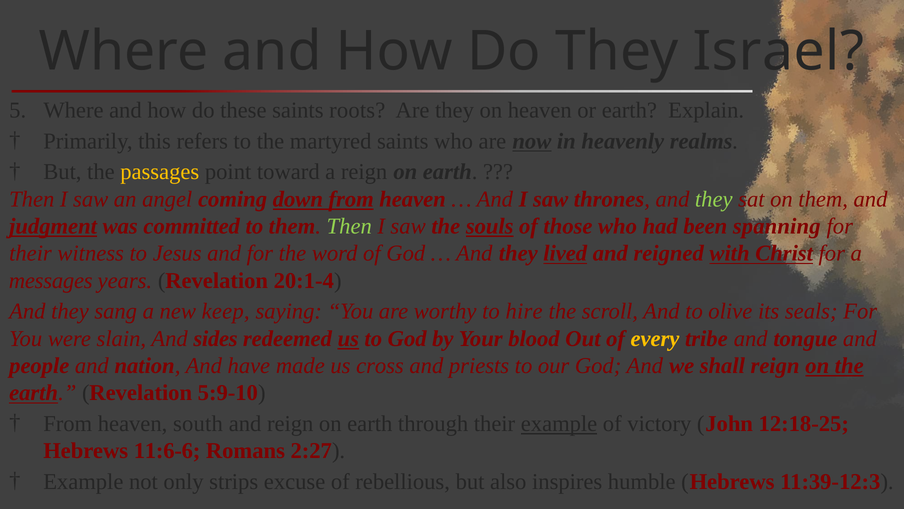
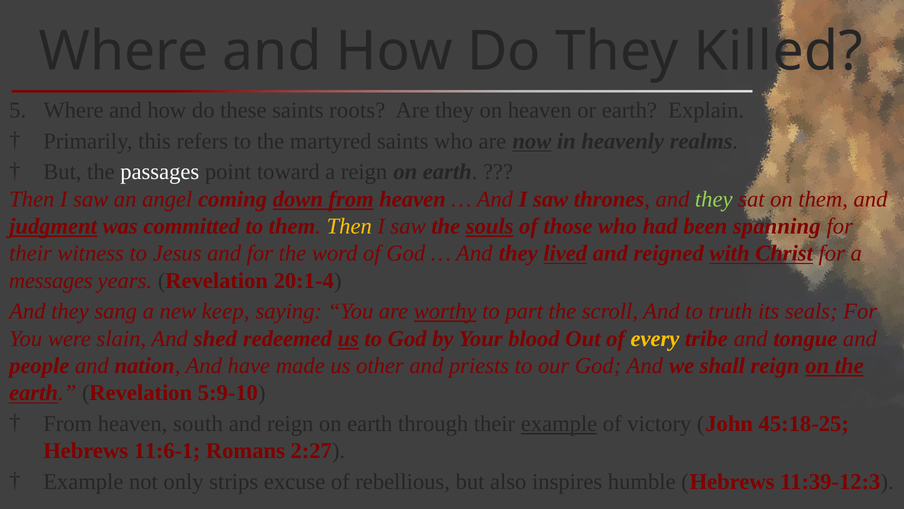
Israel: Israel -> Killed (778, 51)
passages colour: yellow -> white (160, 172)
Then colour: light green -> yellow (349, 226)
worthy underline: none -> present (445, 311)
hire: hire -> part (524, 311)
olive: olive -> truth (730, 311)
sides: sides -> shed (215, 338)
cross: cross -> other (380, 365)
12:18-25: 12:18-25 -> 45:18-25 (804, 423)
11:6-6: 11:6-6 -> 11:6-1 (167, 451)
